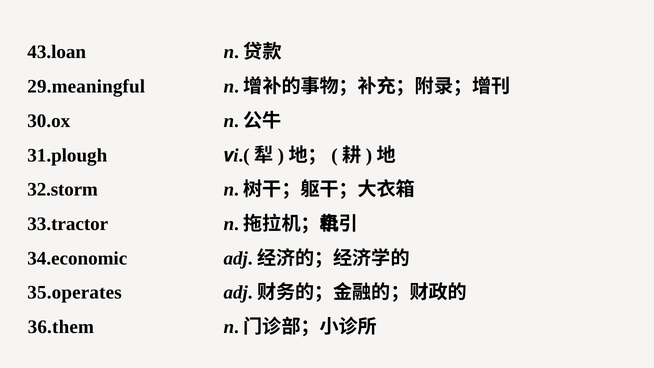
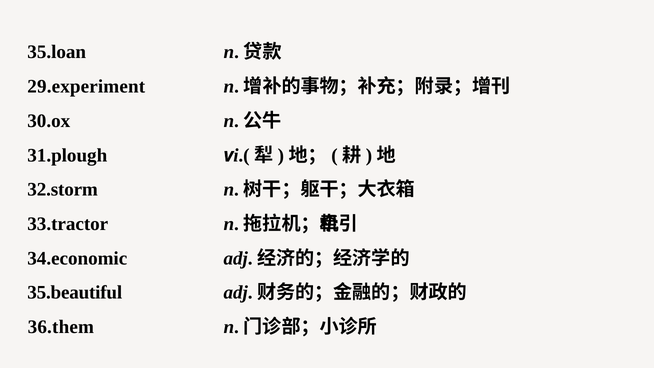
43.loan: 43.loan -> 35.loan (57, 52)
29.meaningful: 29.meaningful -> 29.experiment (86, 86)
35.operates: 35.operates -> 35.beautiful (75, 293)
